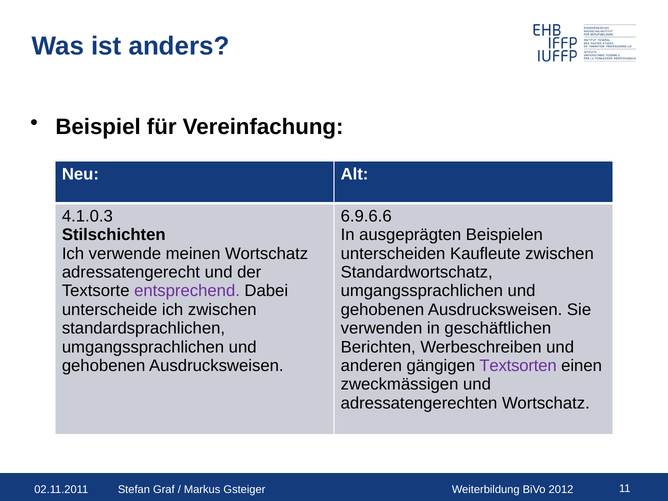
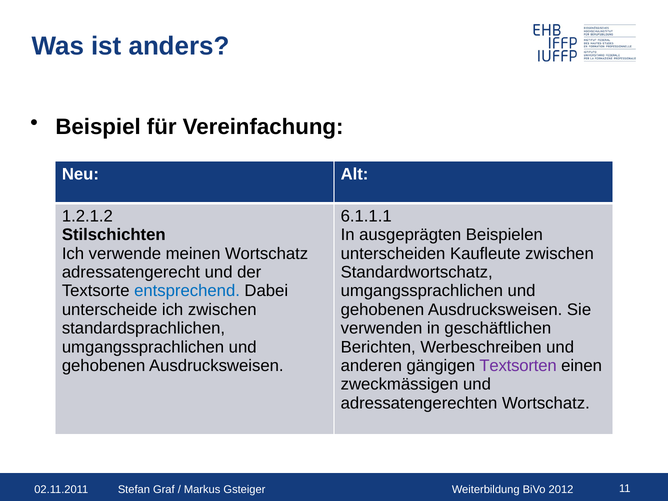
4.1.0.3: 4.1.0.3 -> 1.2.1.2 (87, 216)
6.9.6.6: 6.9.6.6 -> 6.1.1.1 (366, 216)
entsprechend colour: purple -> blue (187, 291)
